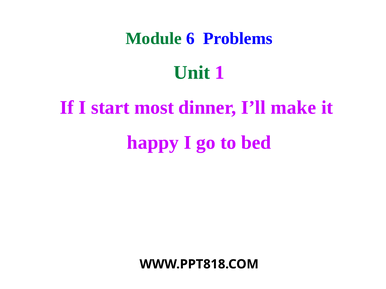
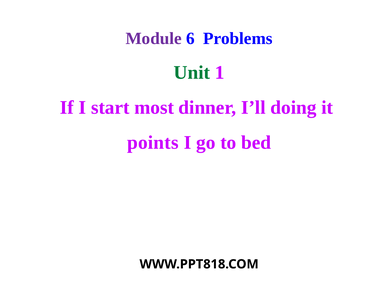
Module colour: green -> purple (154, 39)
make: make -> doing (293, 108)
happy: happy -> points (153, 143)
